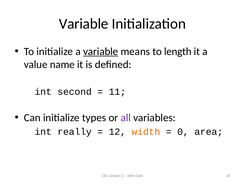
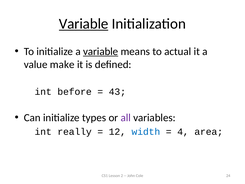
Variable underline: none -> present (84, 24)
length: length -> actual (178, 51)
name: name -> make (62, 64)
second: second -> before (75, 92)
11: 11 -> 43 (117, 92)
width colour: orange -> blue (146, 132)
0: 0 -> 4 (183, 132)
